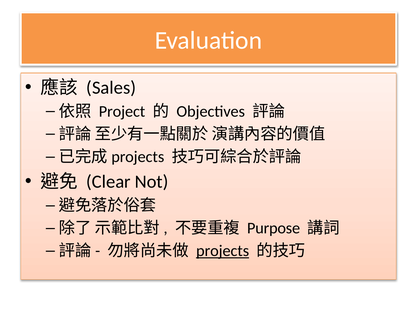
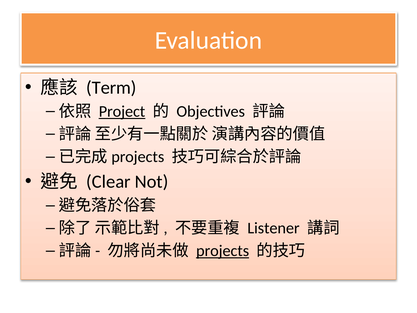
Sales: Sales -> Term (111, 87)
Project underline: none -> present (122, 111)
Purpose: Purpose -> Listener (273, 228)
